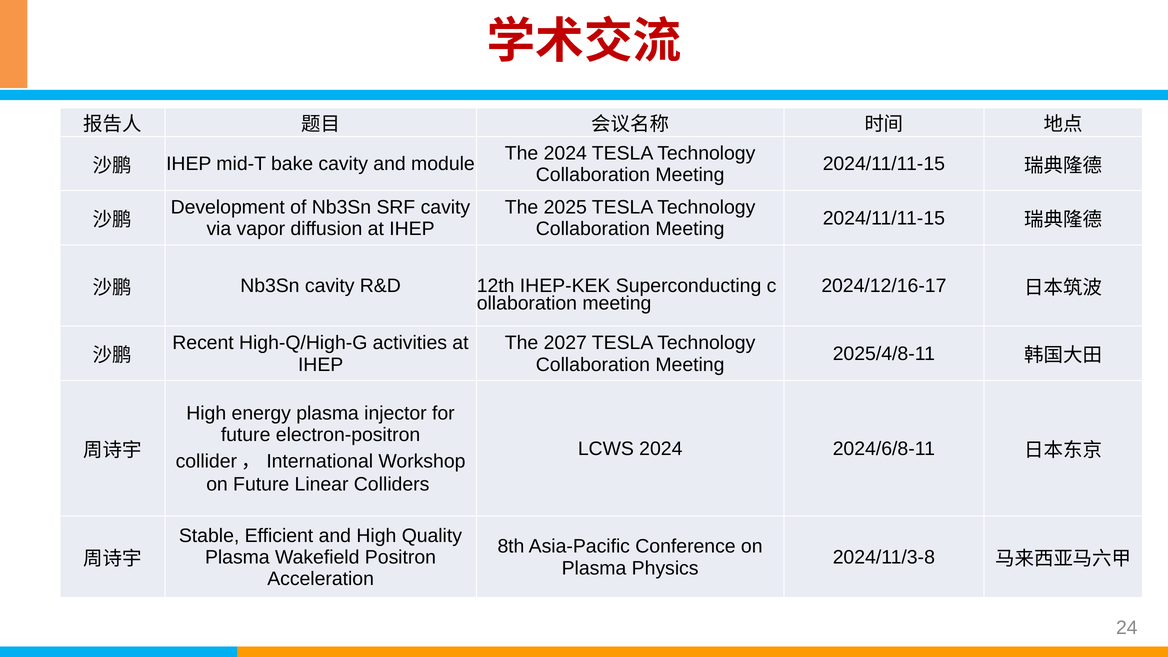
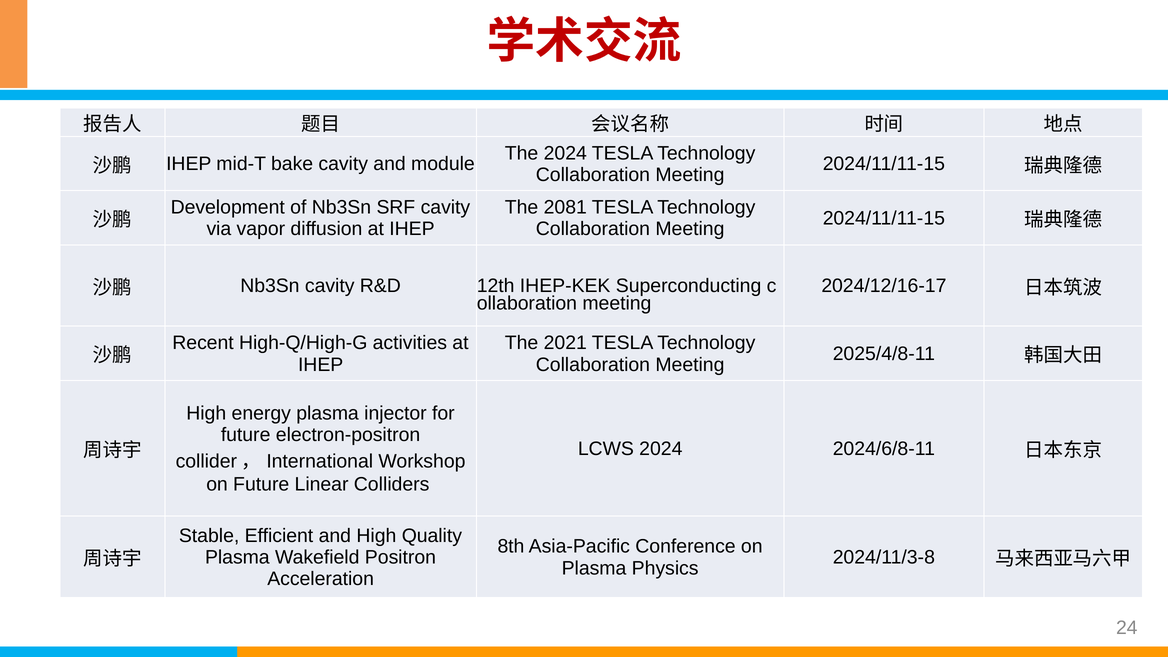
2025: 2025 -> 2081 (565, 207)
2027: 2027 -> 2021 (565, 343)
